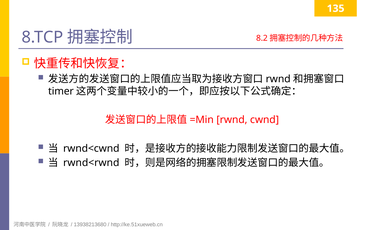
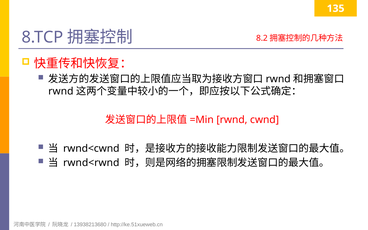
timer: timer -> rwnd (61, 91)
